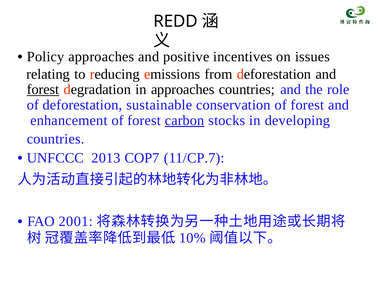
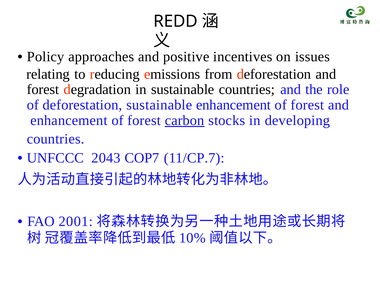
forest underline: present -> none (43, 90)
in approaches: approaches -> sustainable (183, 90)
sustainable conservation: conservation -> enhancement (233, 105)
2013: 2013 -> 2043 (106, 158)
